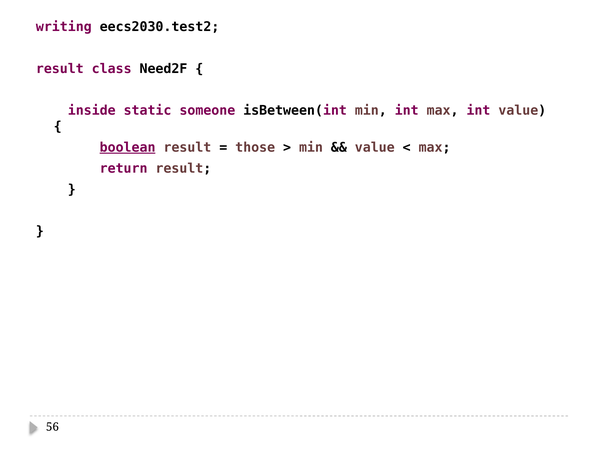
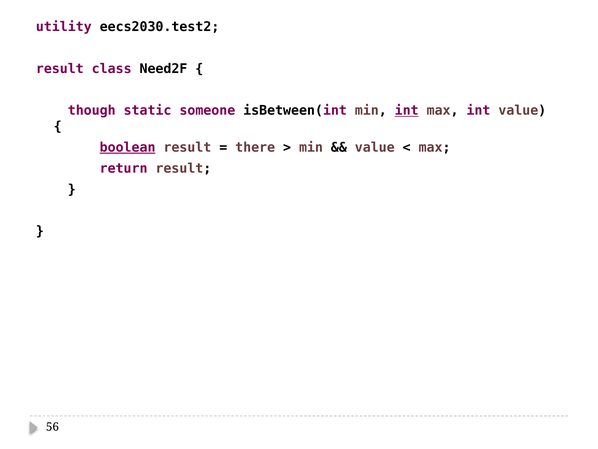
writing: writing -> utility (64, 27)
inside: inside -> though (92, 110)
int underline: none -> present (407, 110)
those: those -> there (255, 147)
